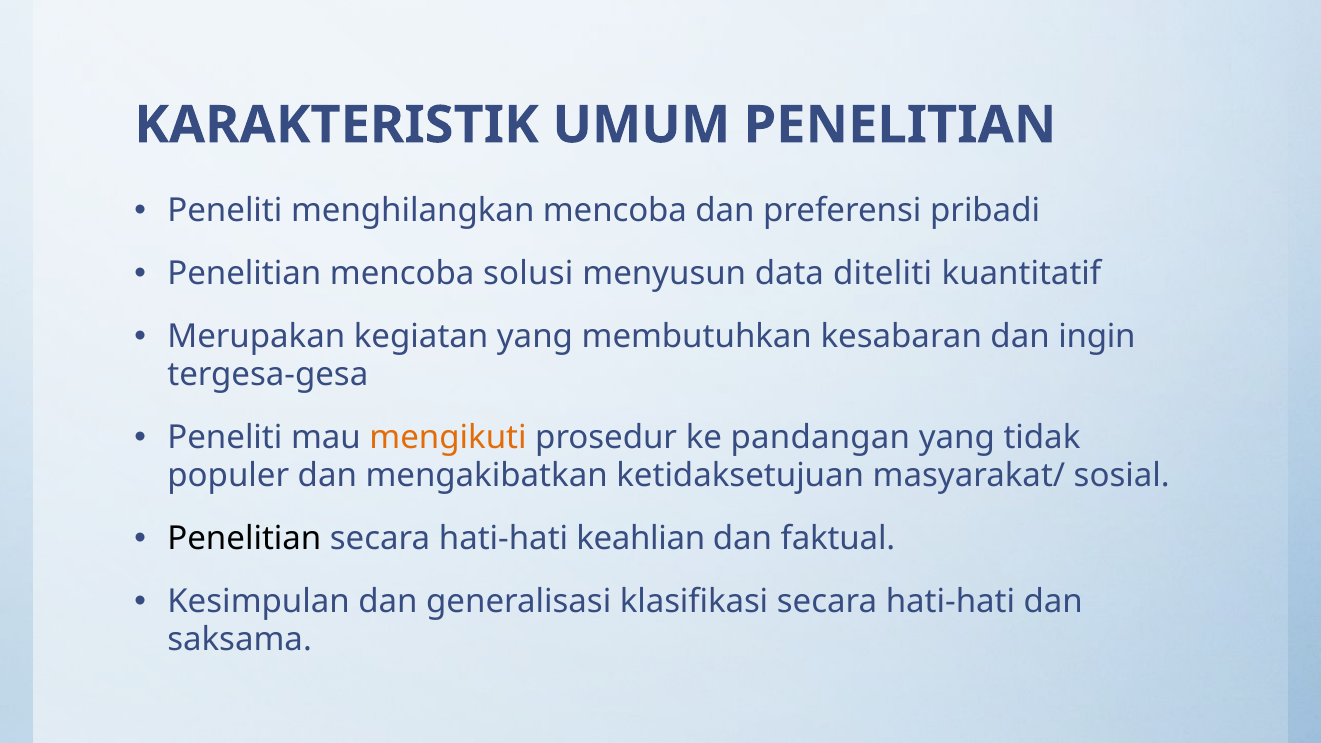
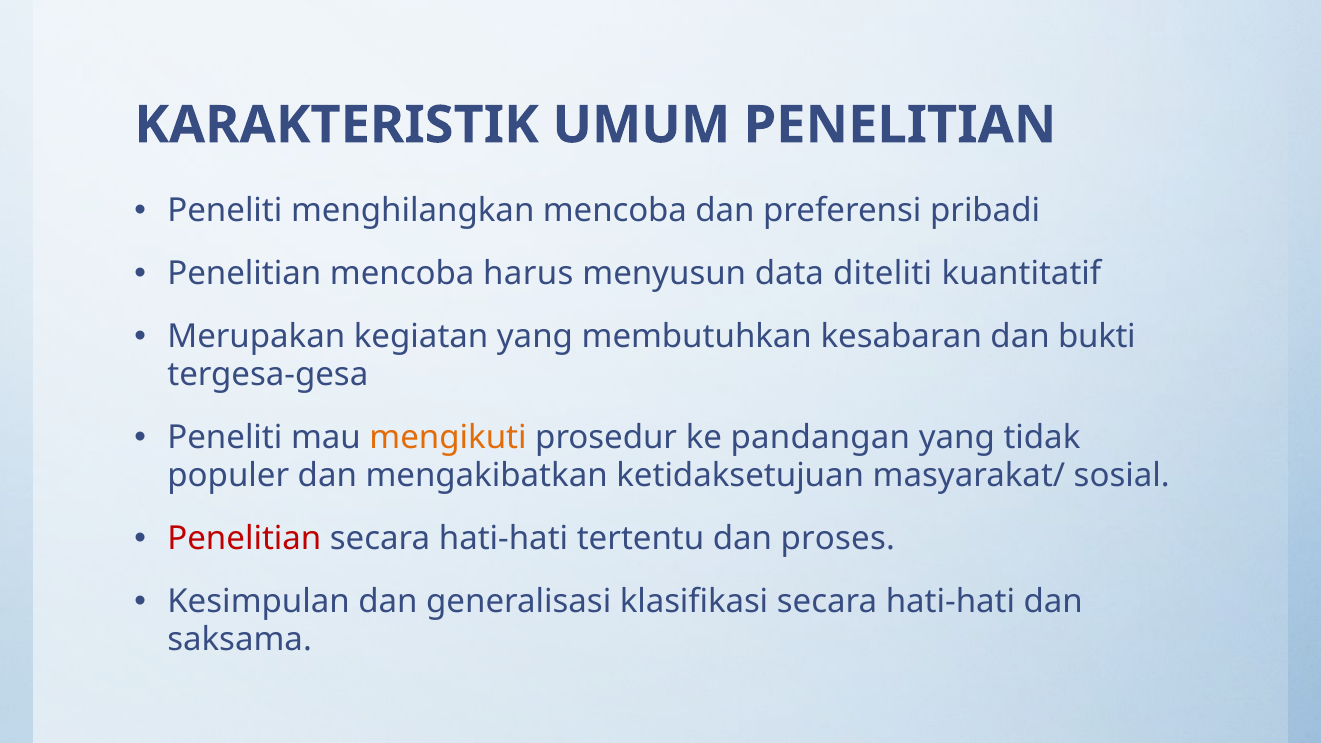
solusi: solusi -> harus (528, 274)
ingin: ingin -> bukti (1097, 337)
Penelitian colour: black -> red (244, 539)
keahlian: keahlian -> tertentu (641, 539)
faktual: faktual -> proses (838, 539)
